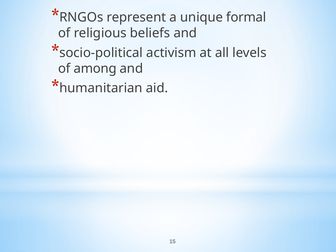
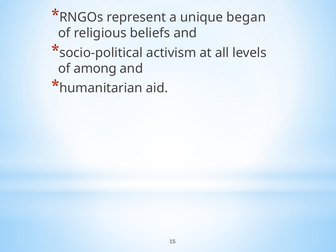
formal: formal -> began (246, 17)
